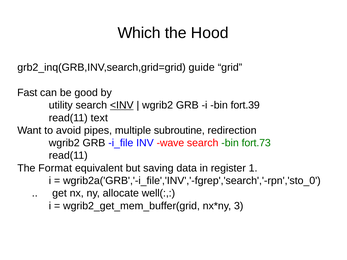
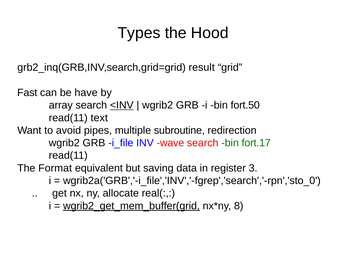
Which: Which -> Types (139, 33)
guide: guide -> result (202, 68)
good: good -> have (86, 93)
utility: utility -> array (61, 105)
fort.39: fort.39 -> fort.50 (245, 105)
fort.73: fort.73 -> fort.17 (256, 143)
1: 1 -> 3 (253, 168)
well(: well( -> real( (158, 193)
wgrib2_get_mem_buffer(grid underline: none -> present (131, 206)
3: 3 -> 8 (239, 206)
